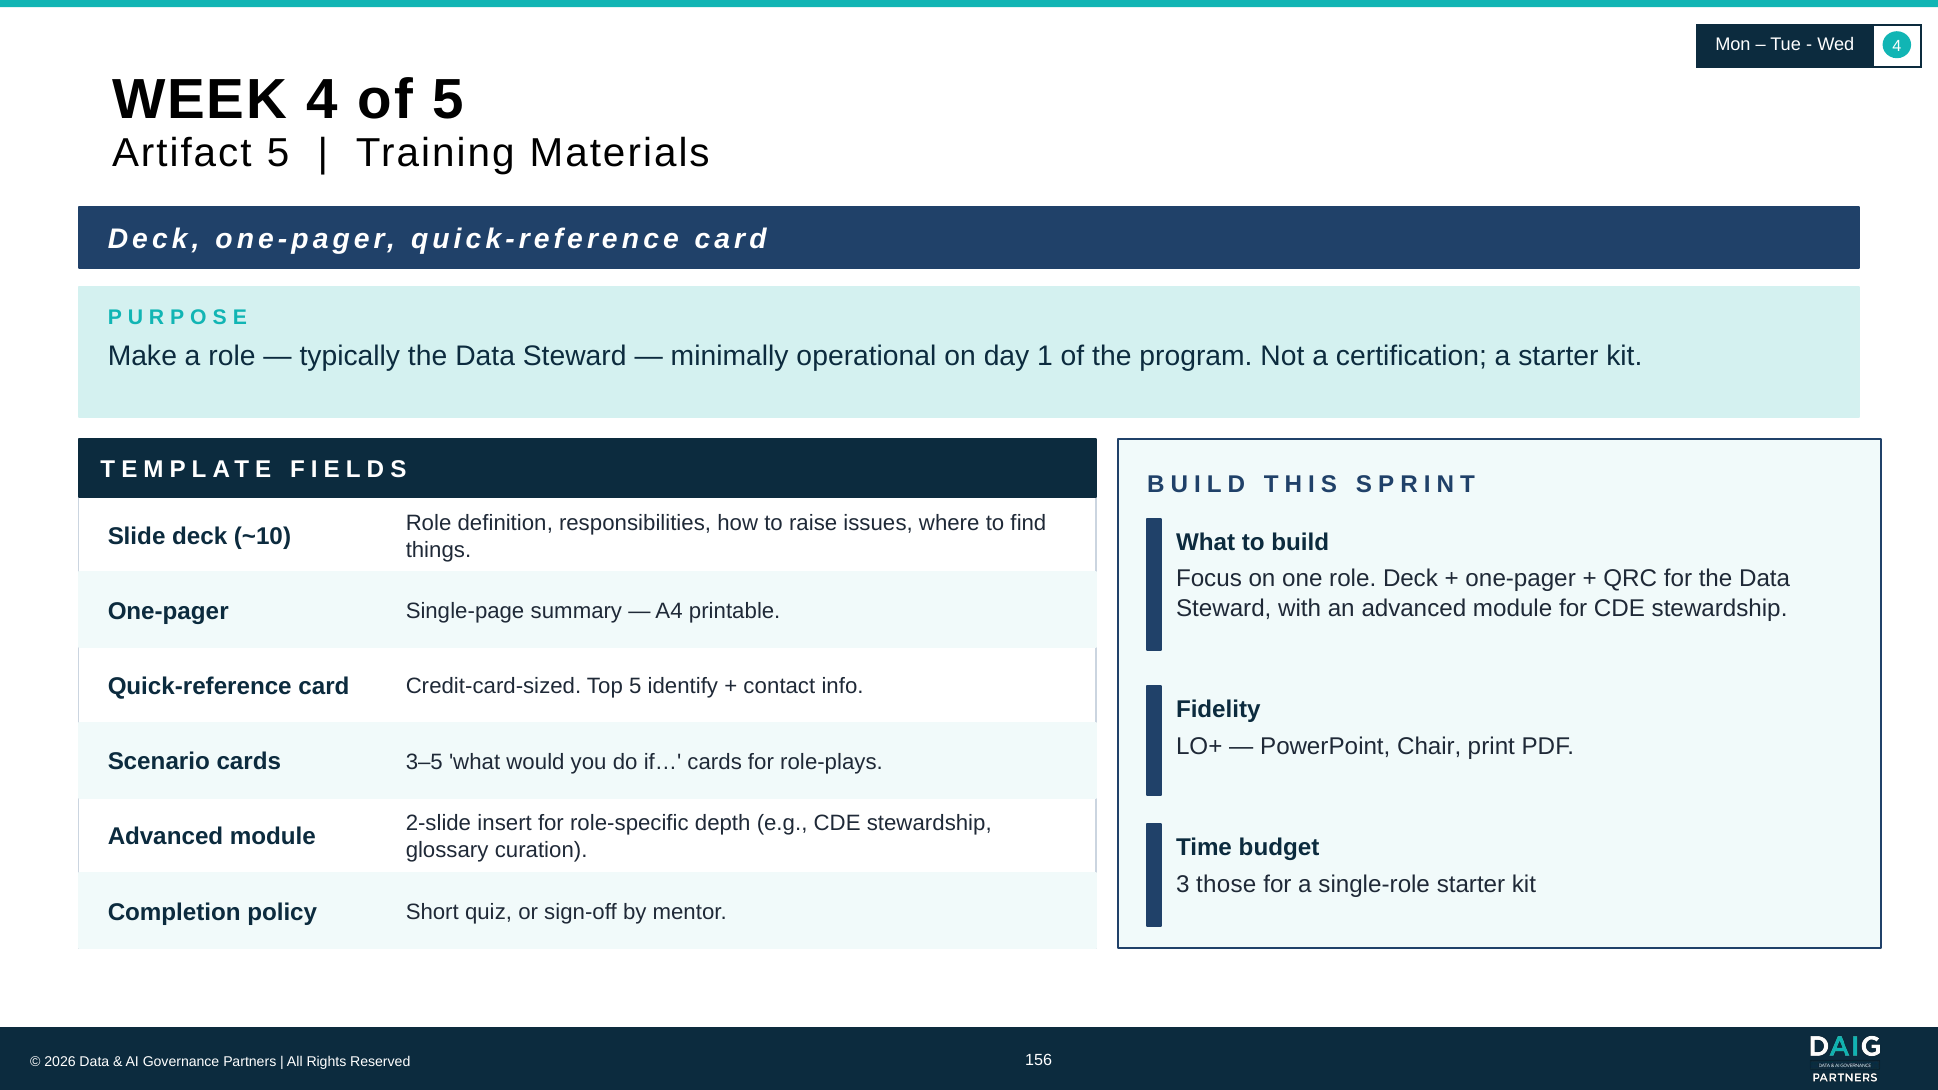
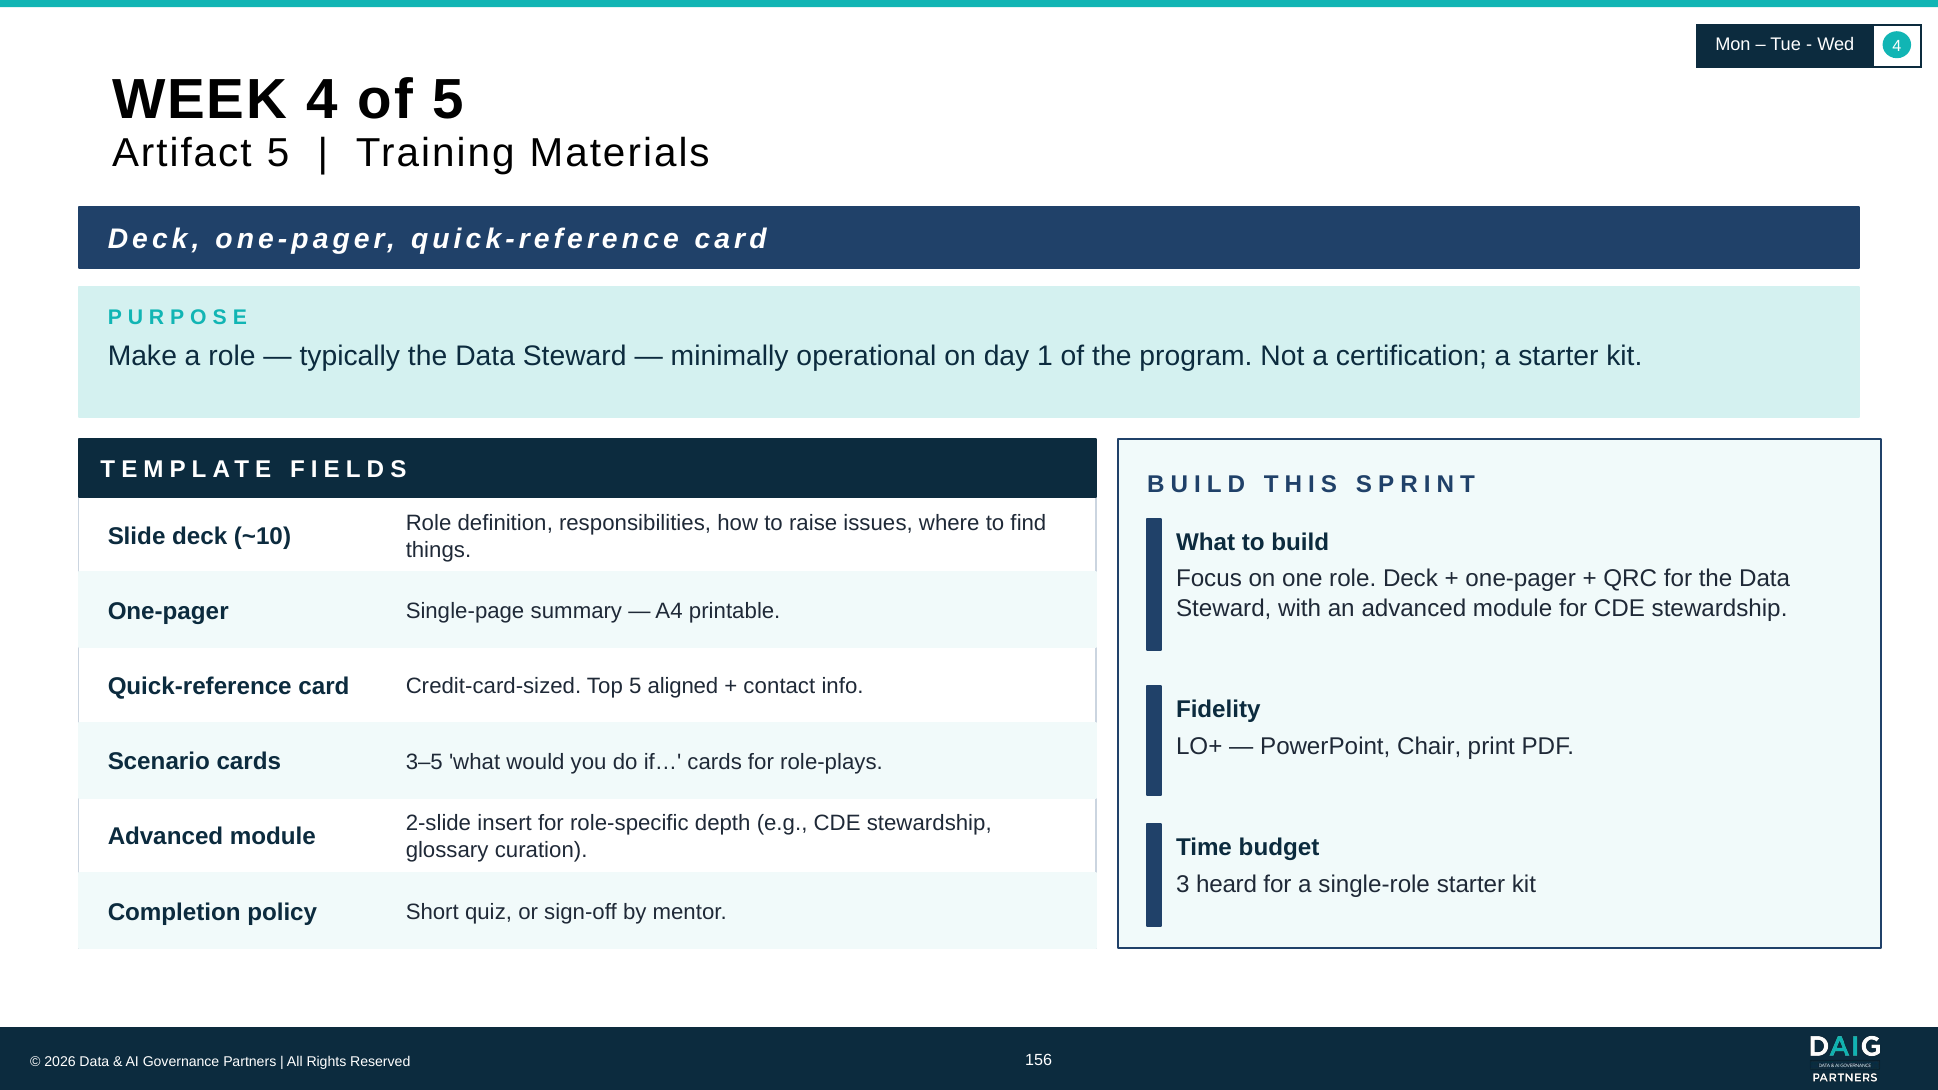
identify: identify -> aligned (683, 687)
those: those -> heard (1227, 884)
